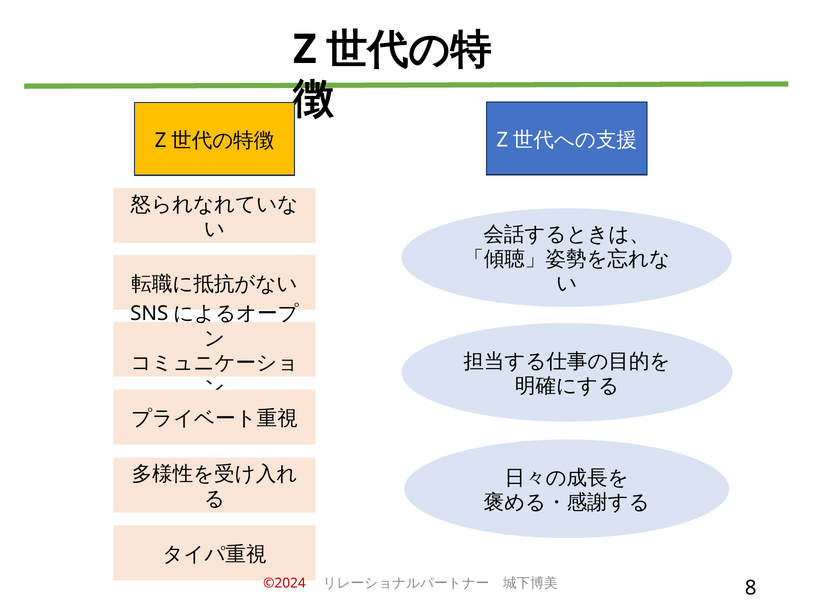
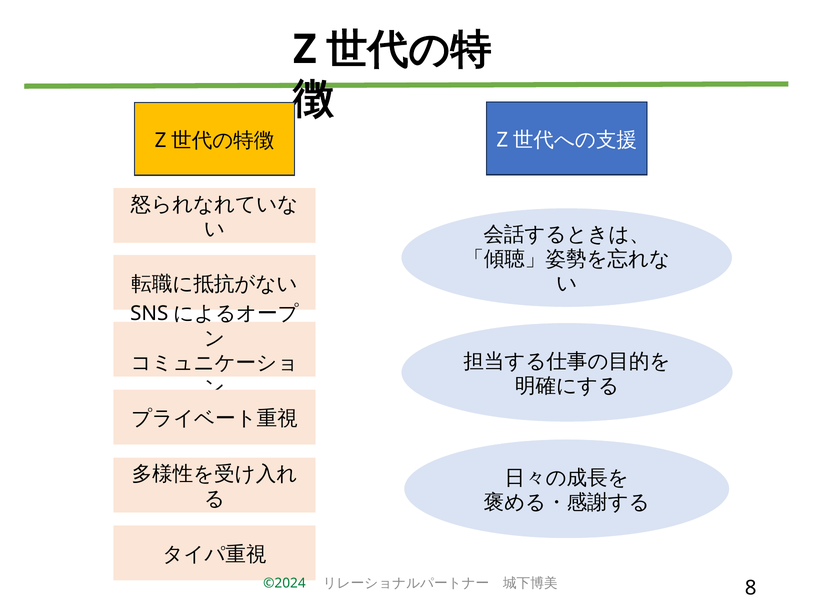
©2024 colour: red -> green (284, 584)
